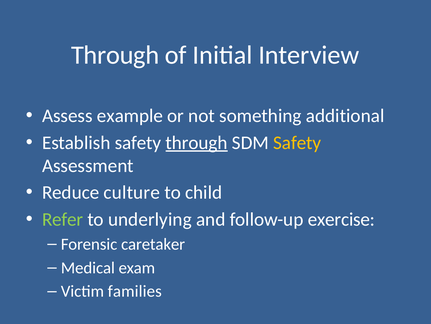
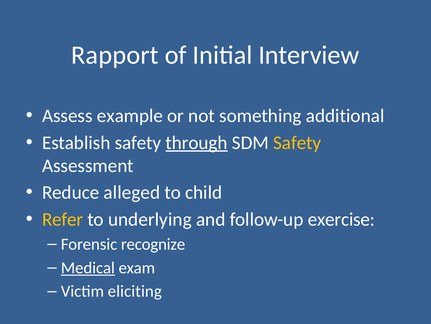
Through: Through -> Rapport (115, 55)
culture: culture -> alleged (132, 192)
Refer colour: light green -> yellow (63, 219)
caretaker: caretaker -> recognize (153, 244)
Medical underline: none -> present (88, 267)
families: families -> eliciting (135, 291)
